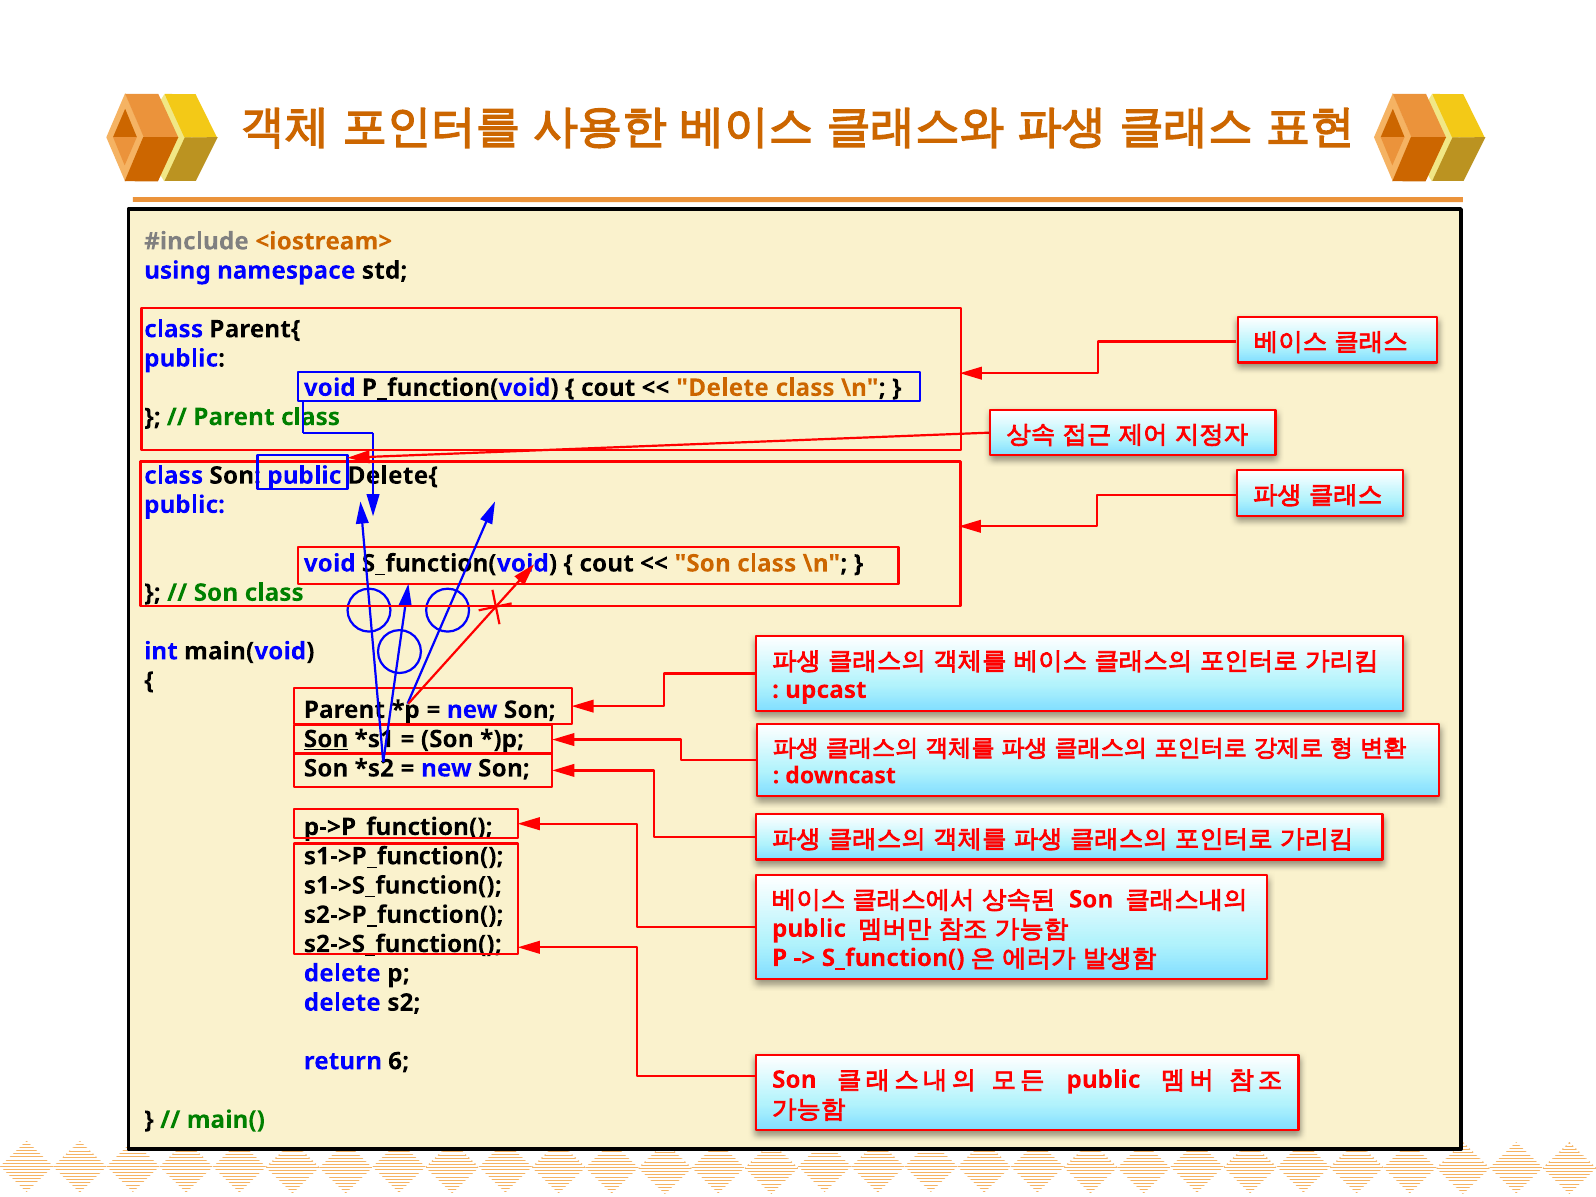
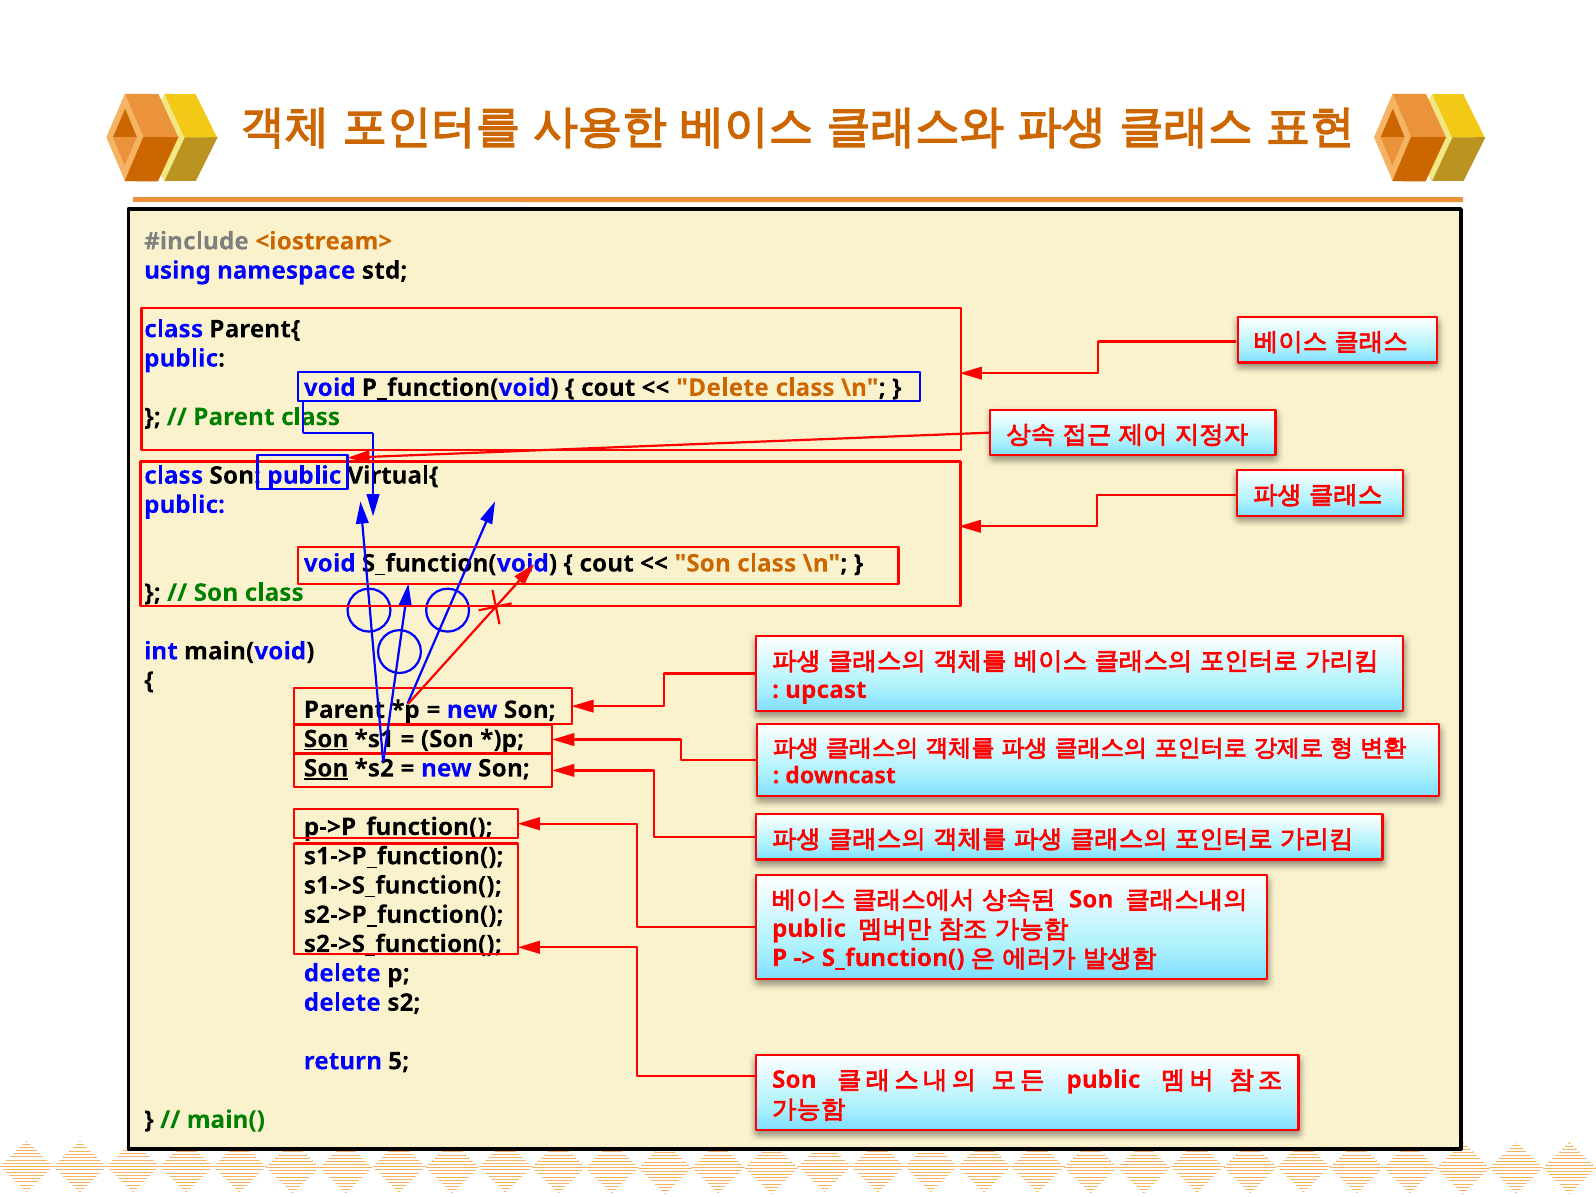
Delete{: Delete{ -> Virtual{ (393, 476)
Son underline: none -> present (326, 768)
6: 6 -> 5 (399, 1061)
